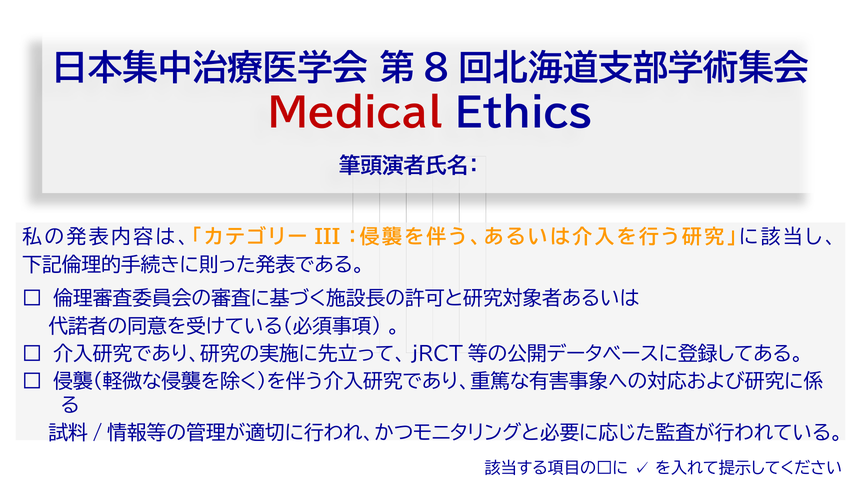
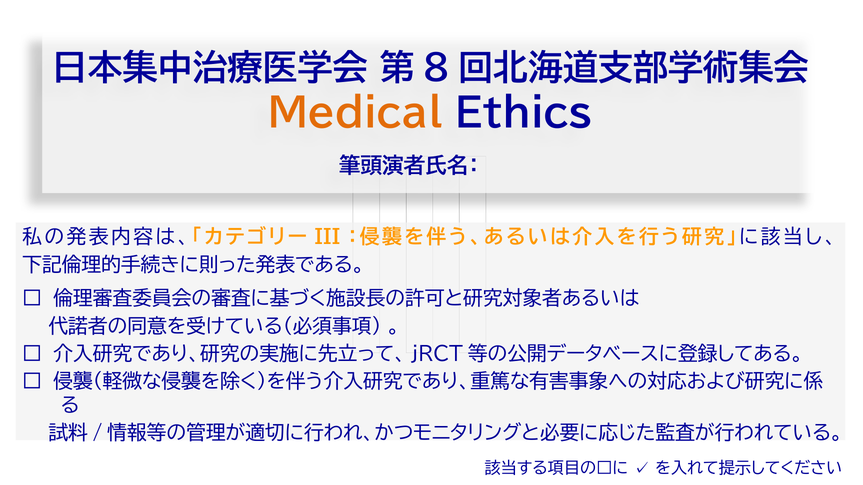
Medical colour: red -> orange (355, 114)
